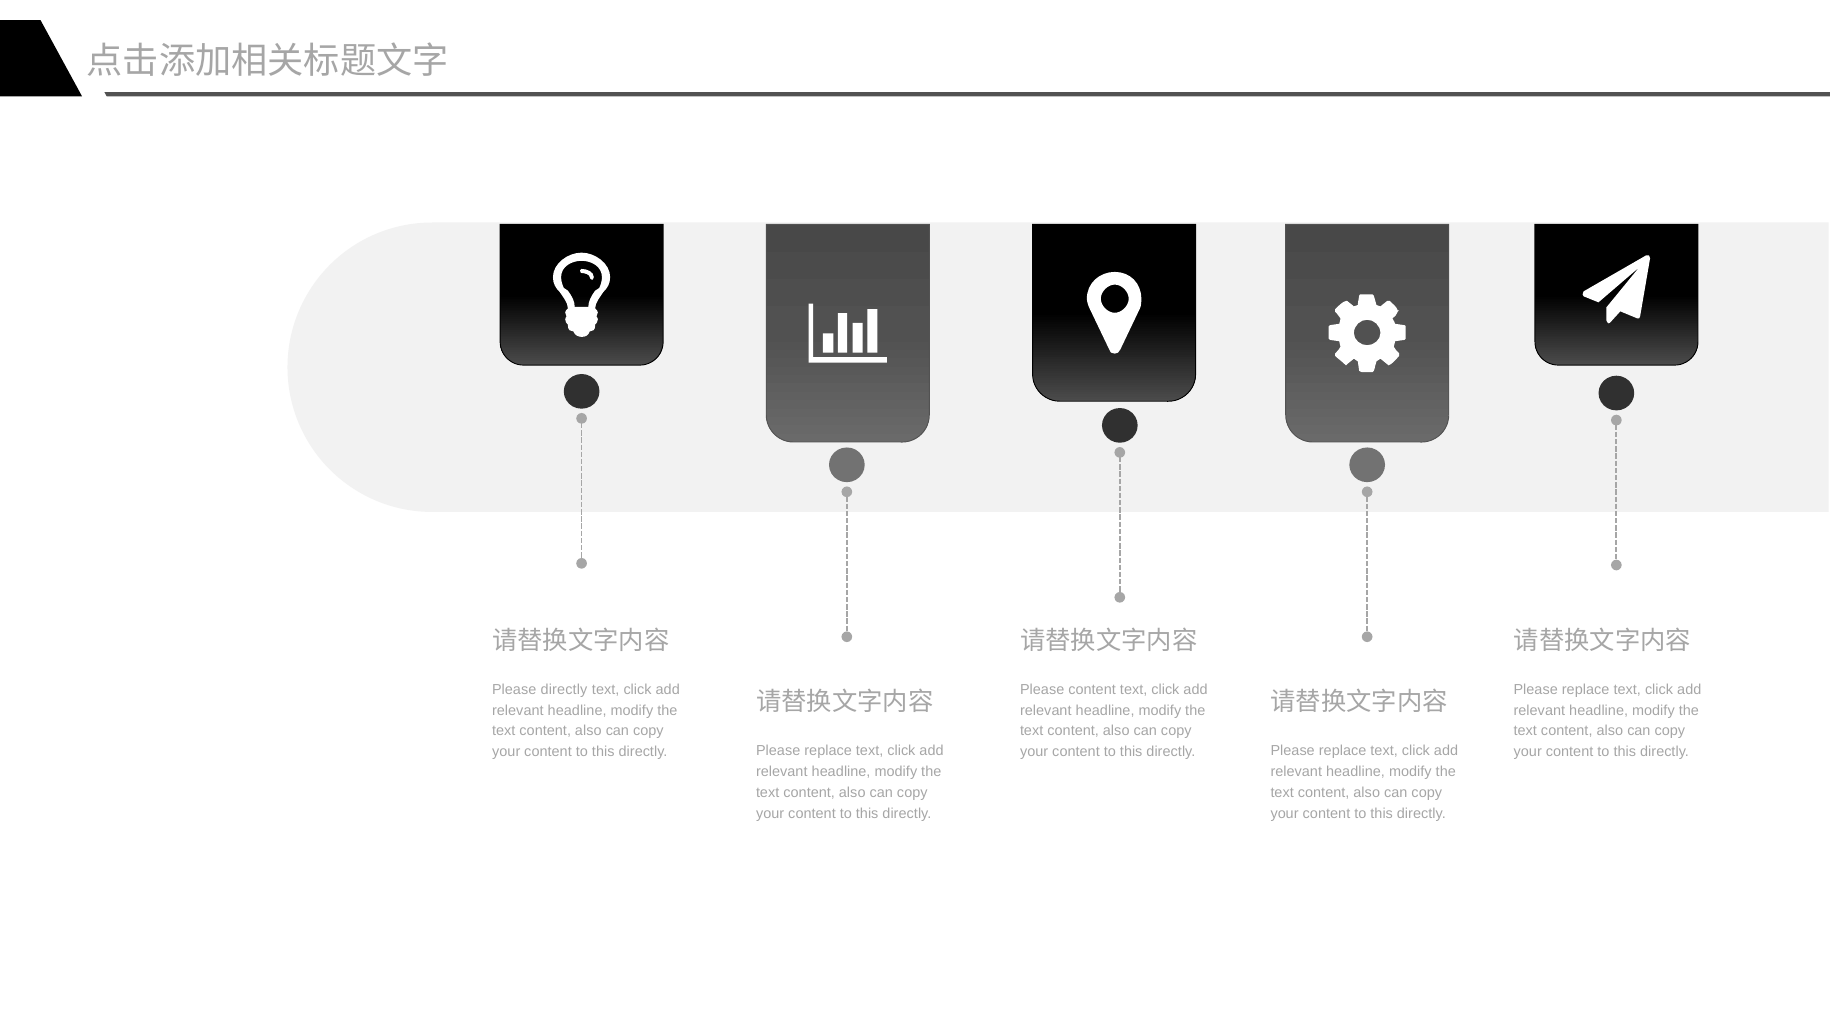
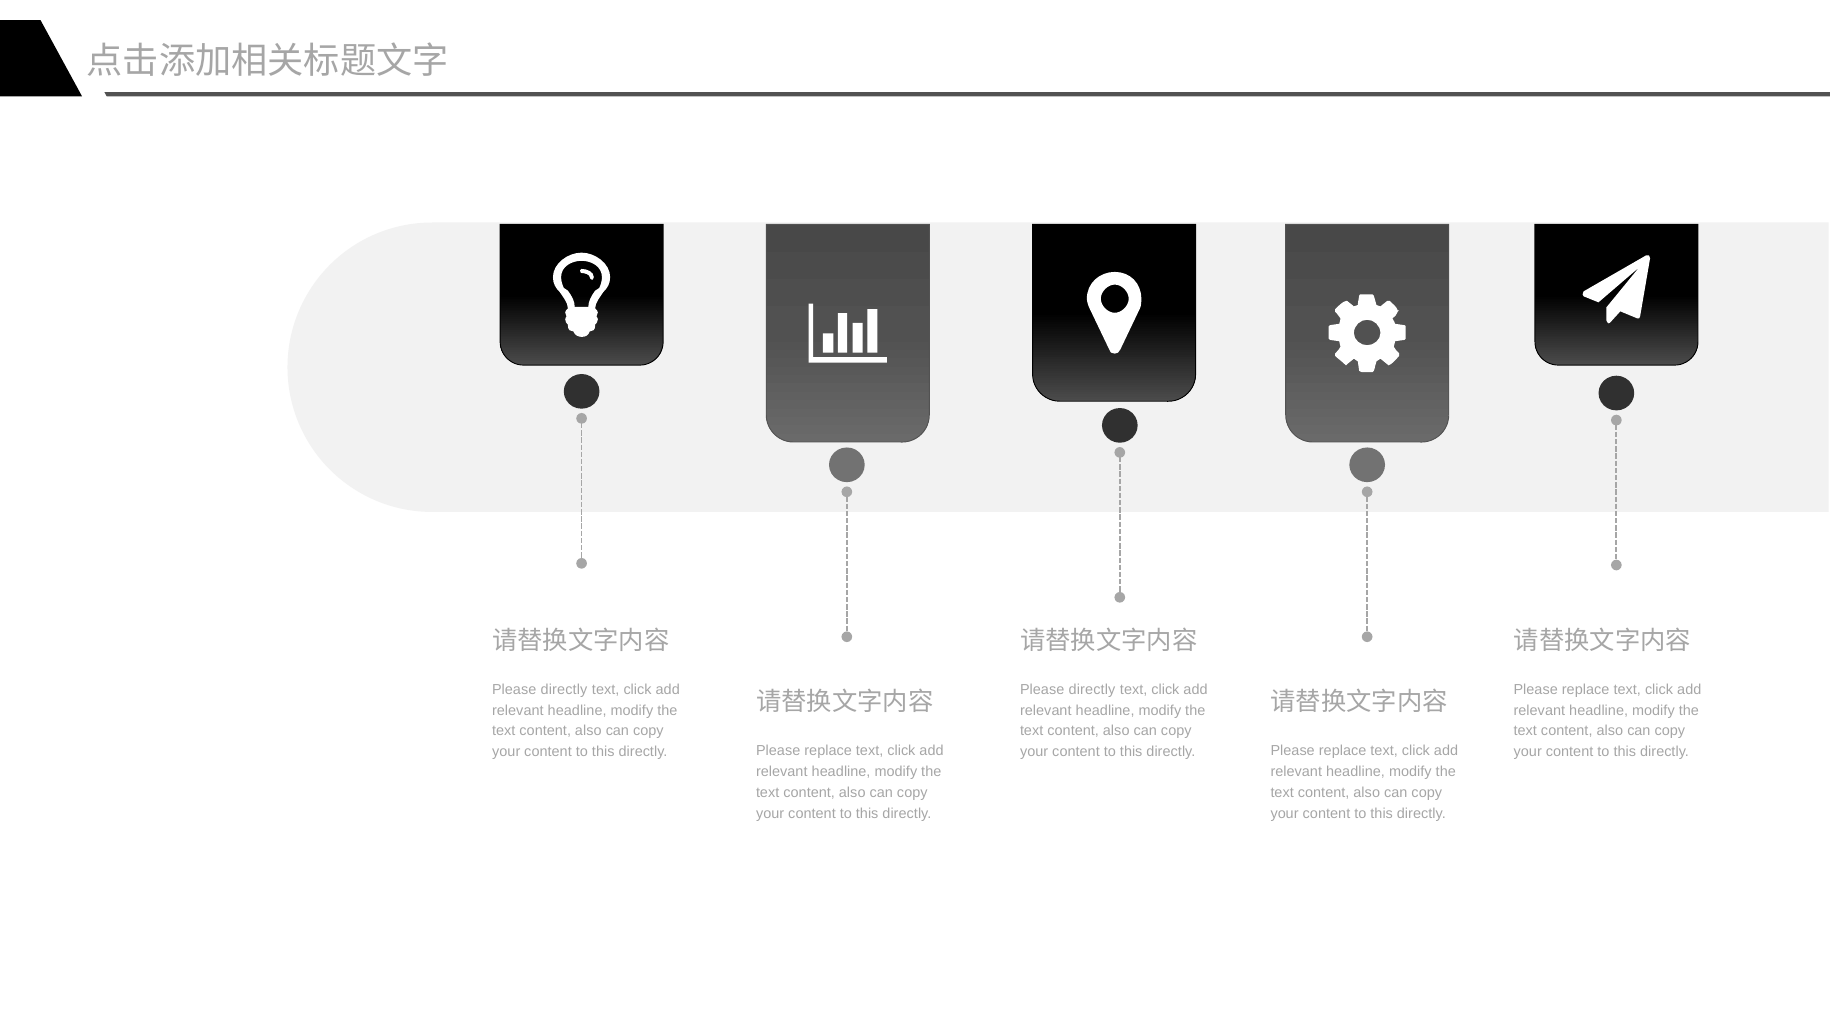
content: content -> directly (1092, 689)
